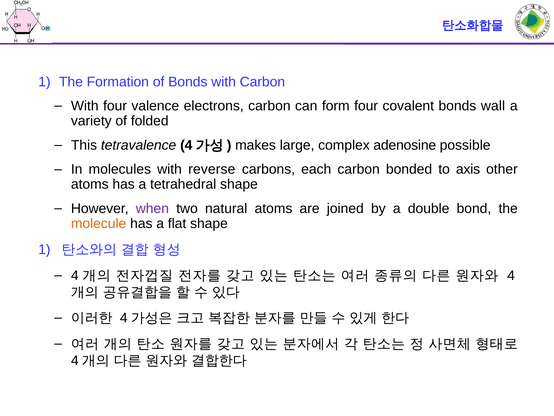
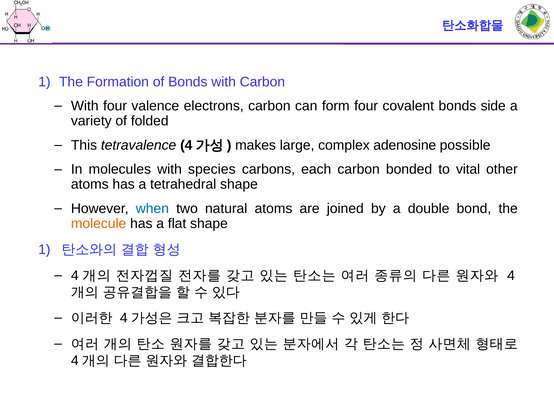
wall: wall -> side (493, 106)
reverse: reverse -> species (212, 169)
axis: axis -> vital (468, 169)
when colour: purple -> blue (152, 208)
